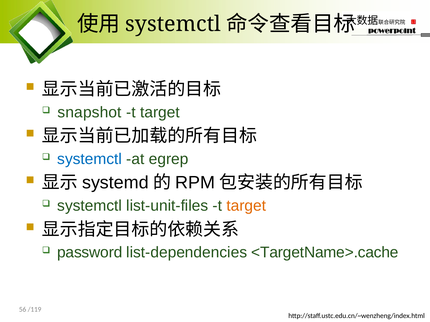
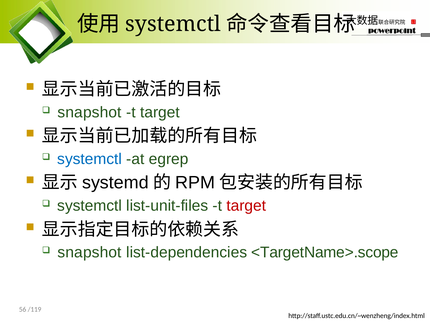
target colour: orange -> red (246, 206)
password: password -> snapshot (90, 253)
<TargetName>.cache: <TargetName>.cache -> <TargetName>.scope (325, 253)
